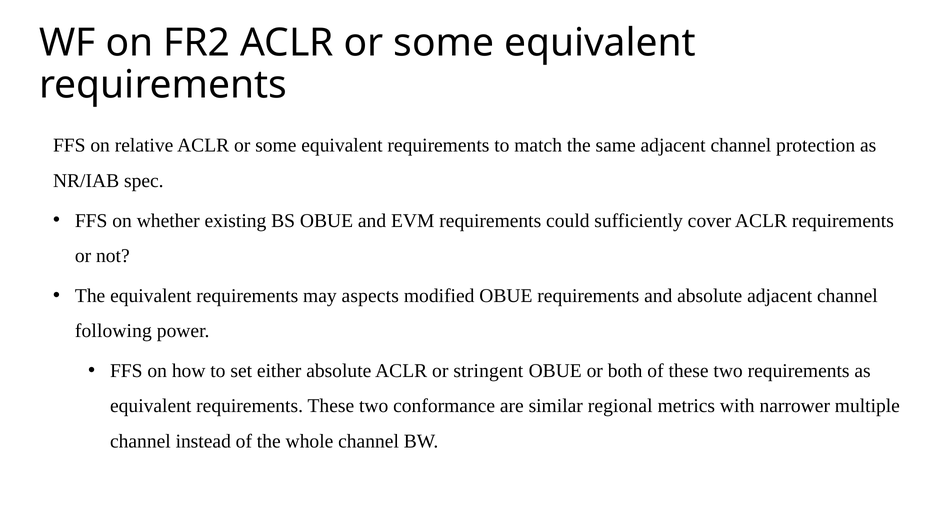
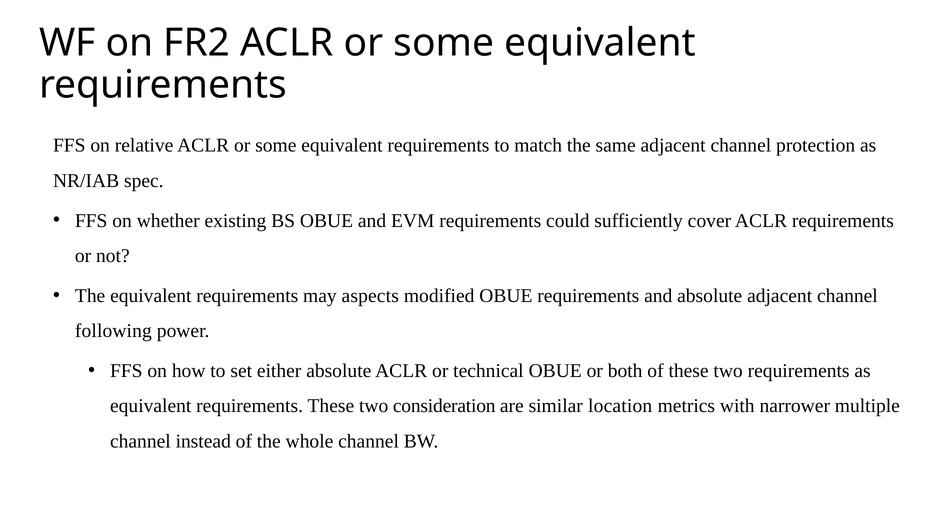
stringent: stringent -> technical (488, 371)
conformance: conformance -> consideration (444, 406)
regional: regional -> location (620, 406)
